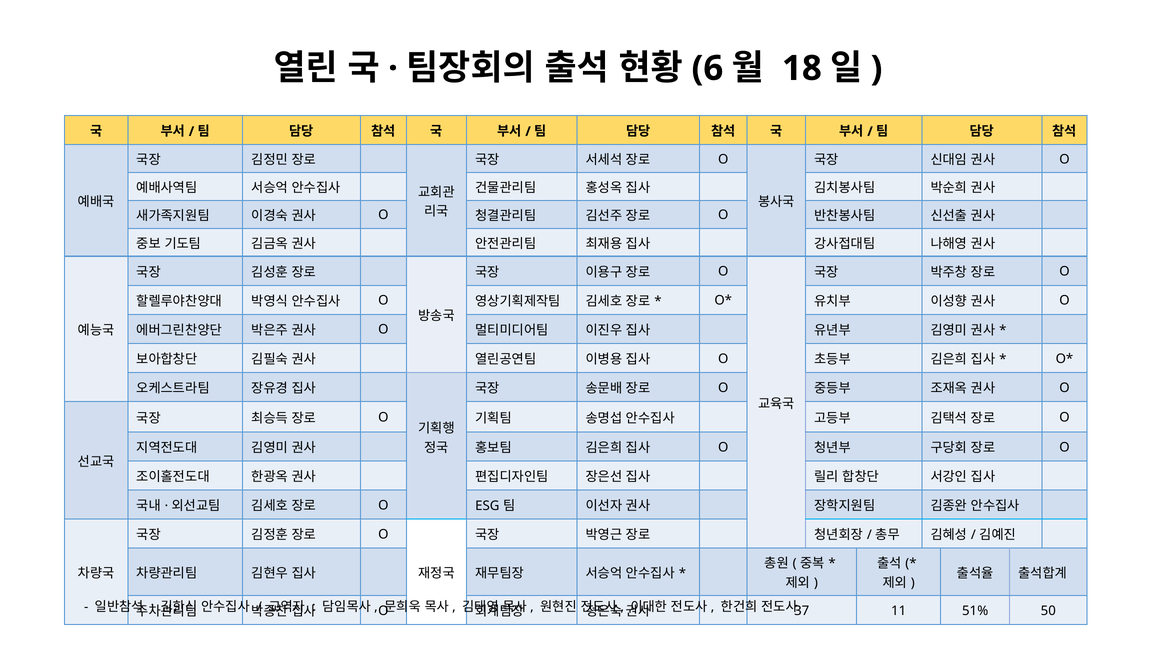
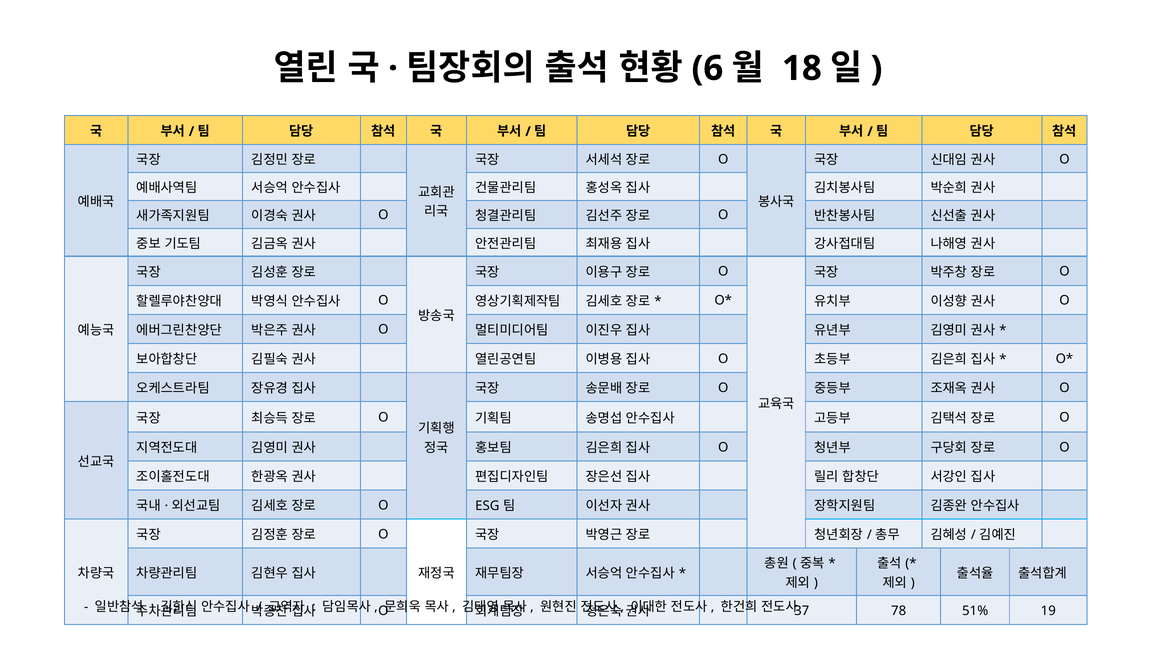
11: 11 -> 78 (899, 611)
50: 50 -> 19 (1048, 611)
